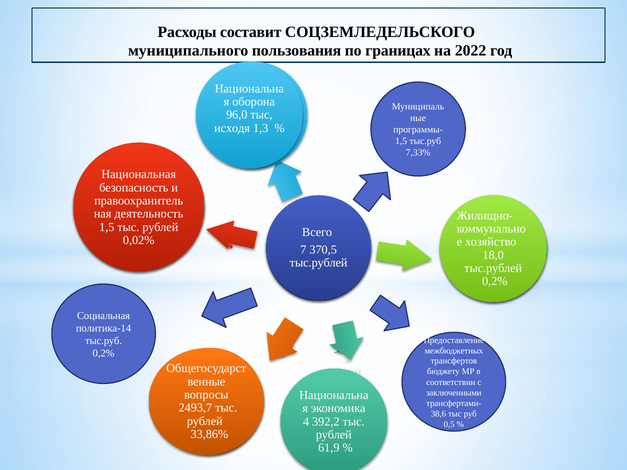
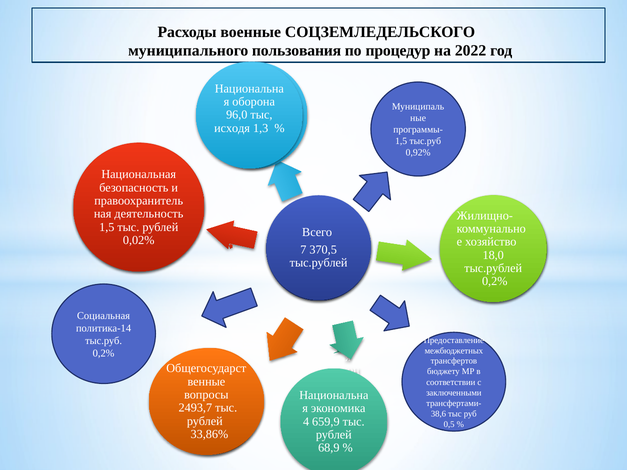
составит: составит -> военные (251, 32)
границах: границах -> процедур (398, 51)
7,33%: 7,33% -> 0,92% (418, 153)
392,2: 392,2 -> 659,9 (326, 422)
61,9: 61,9 -> 68,9 (329, 448)
